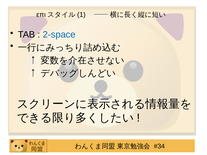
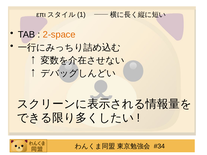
2-space colour: blue -> orange (59, 35)
